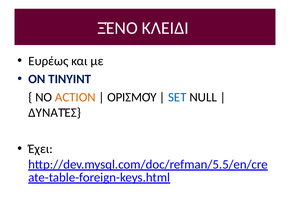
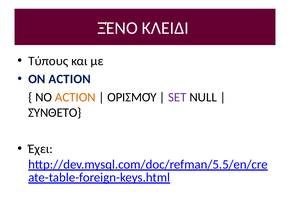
Ευρέως: Ευρέως -> Τύπους (48, 61)
ON ΤΙΝΥΙΝΤ: ΤΙΝΥΙΝΤ -> ACTION (70, 79)
SET colour: blue -> purple (177, 97)
ΔΥΝΑΤΈΣ: ΔΥΝΑΤΈΣ -> ΣΎΝΘΕΤΟ (55, 112)
